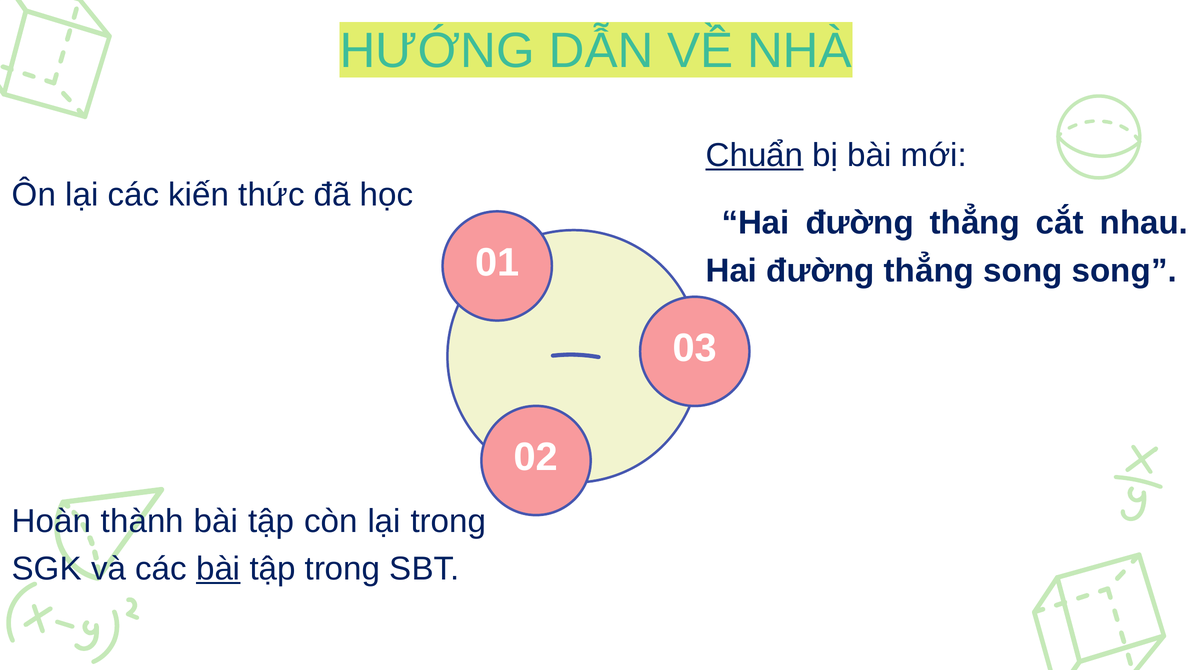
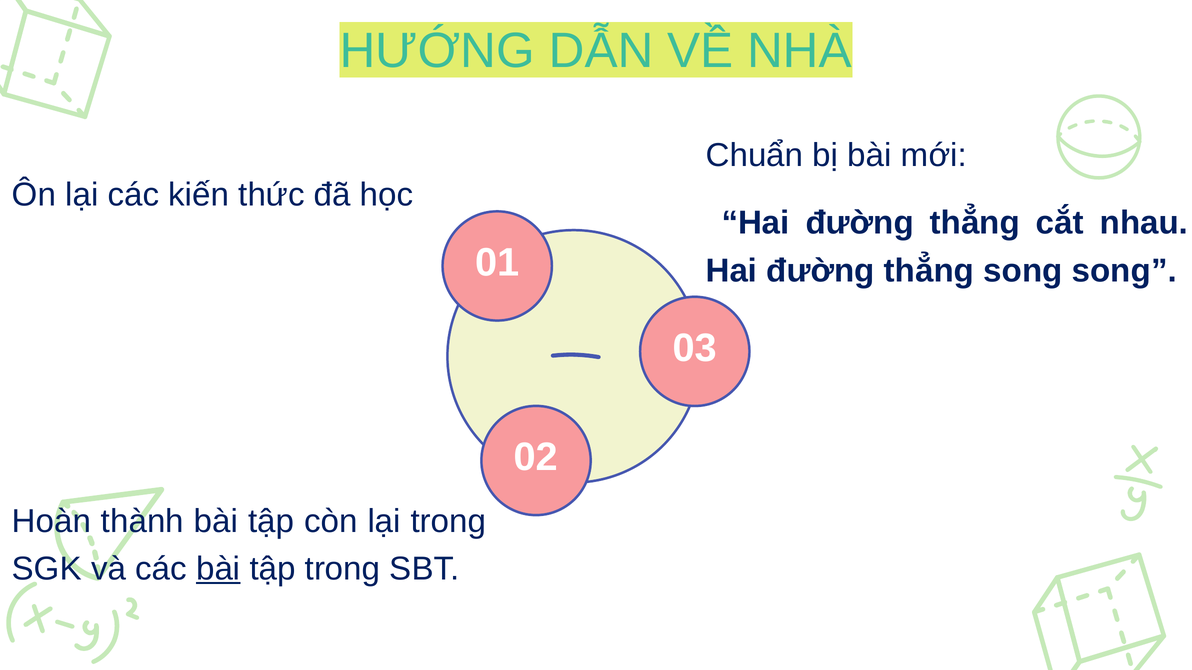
Chuẩn underline: present -> none (754, 156)
